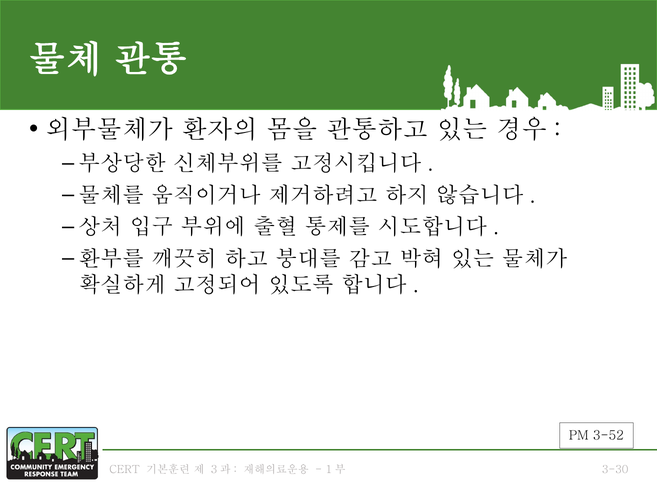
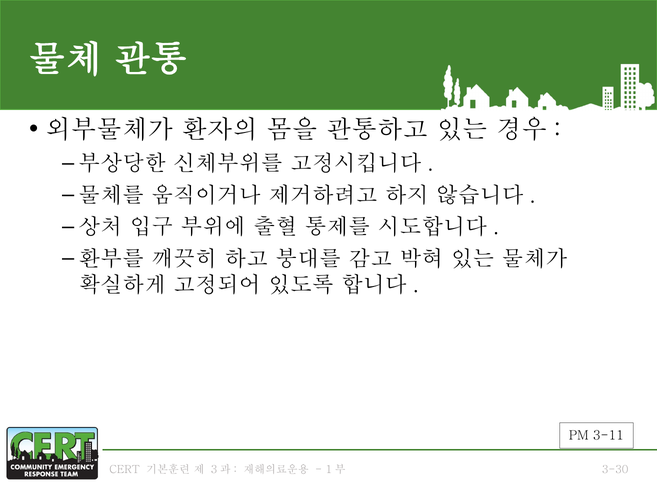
3-52: 3-52 -> 3-11 (608, 435)
